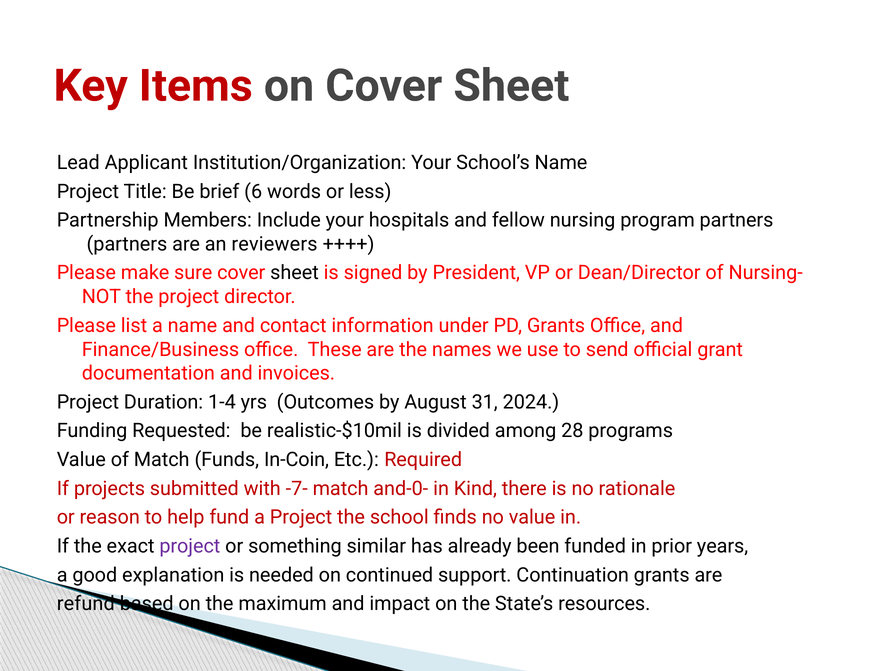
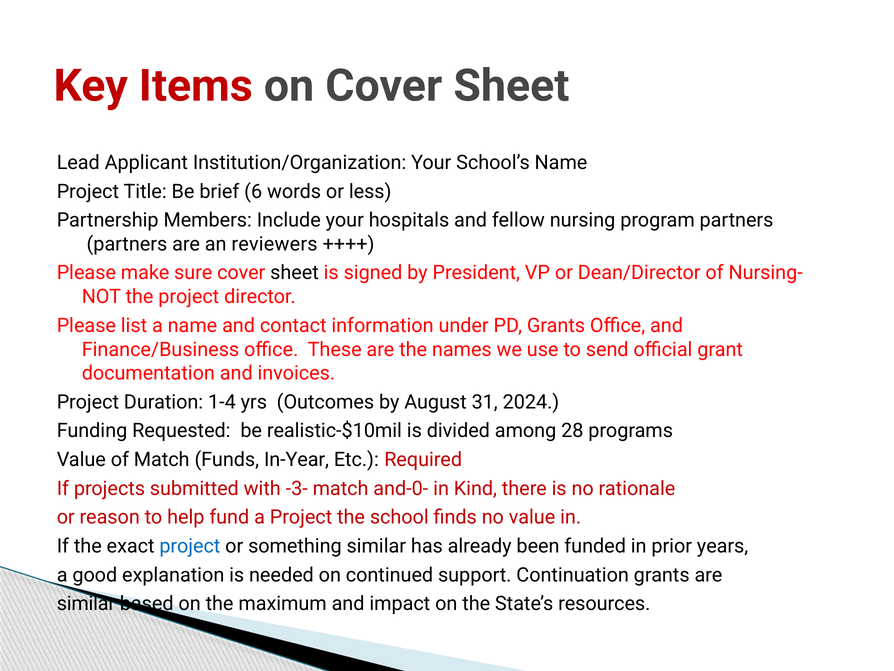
In-Coin: In-Coin -> In-Year (296, 459)
-7-: -7- -> -3- (297, 488)
project colour: purple -> blue (190, 546)
refund: refund -> similar (86, 603)
